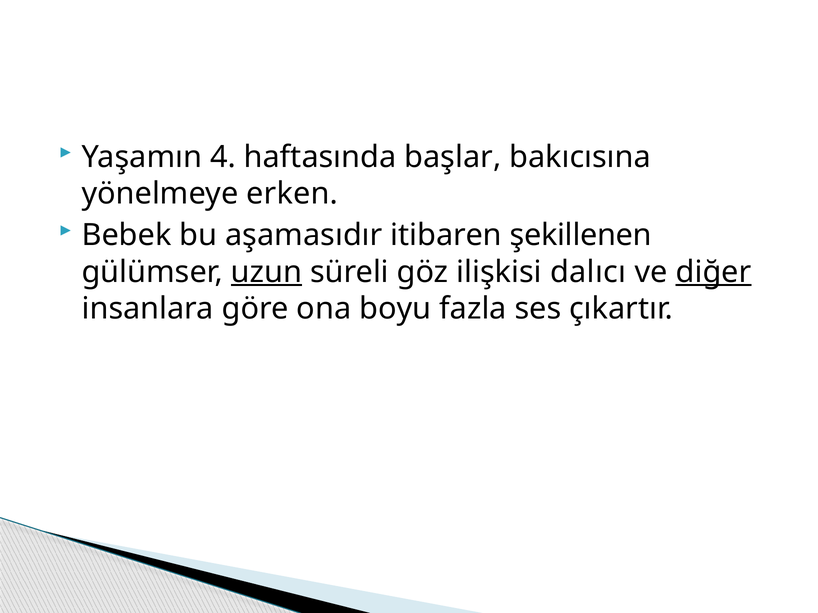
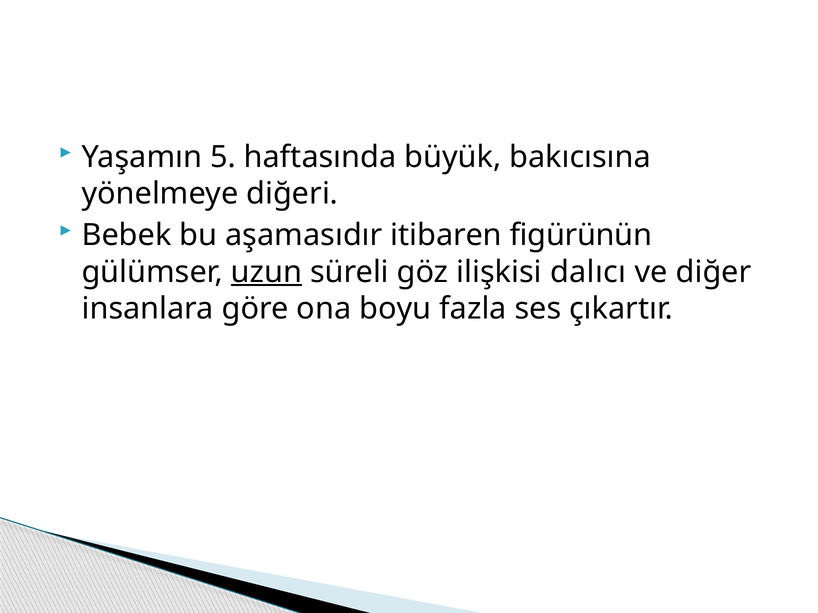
4: 4 -> 5 (223, 157)
başlar: başlar -> büyük (453, 157)
erken: erken -> diğeri (292, 194)
şekillenen: şekillenen -> figürünün (581, 235)
diğer underline: present -> none (714, 272)
